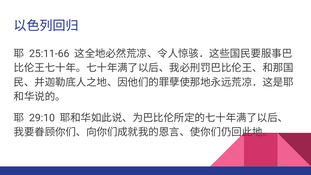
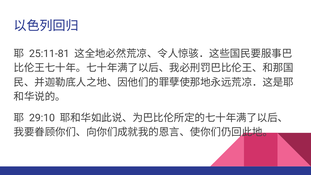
25:11-66: 25:11-66 -> 25:11-81 (49, 54)
